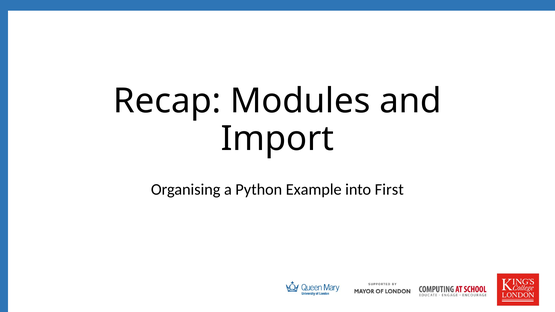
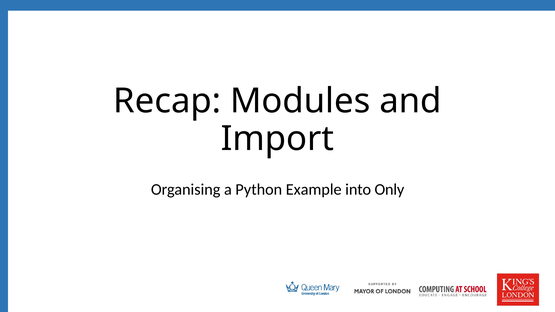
First: First -> Only (389, 190)
